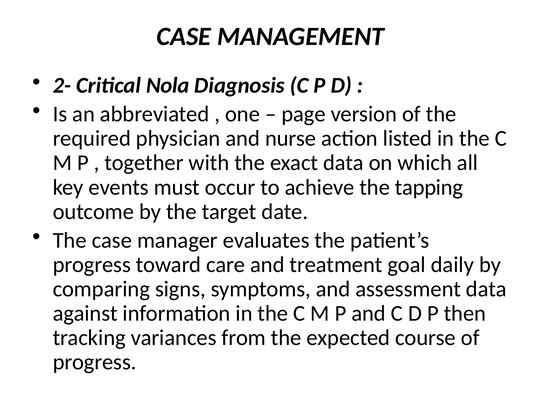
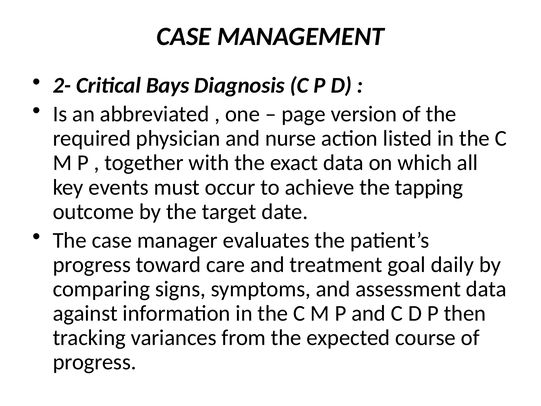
Nola: Nola -> Bays (168, 85)
